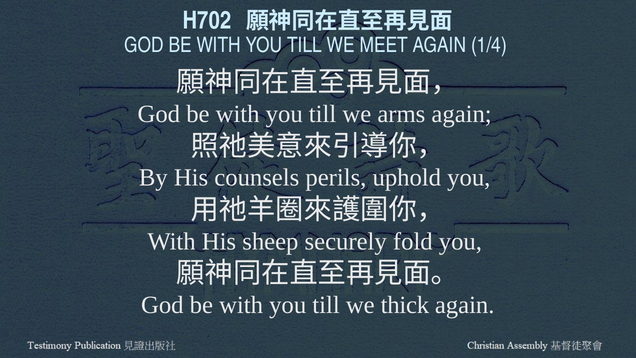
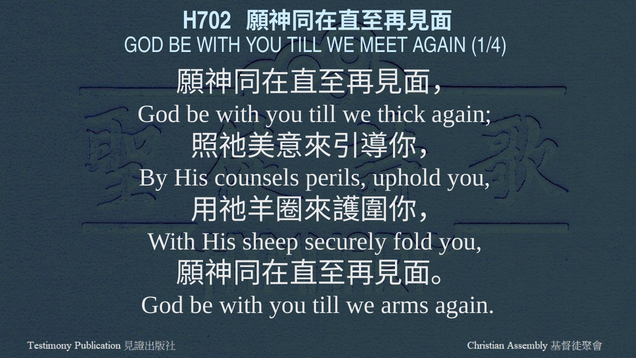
arms: arms -> thick (401, 114)
thick: thick -> arms (405, 305)
